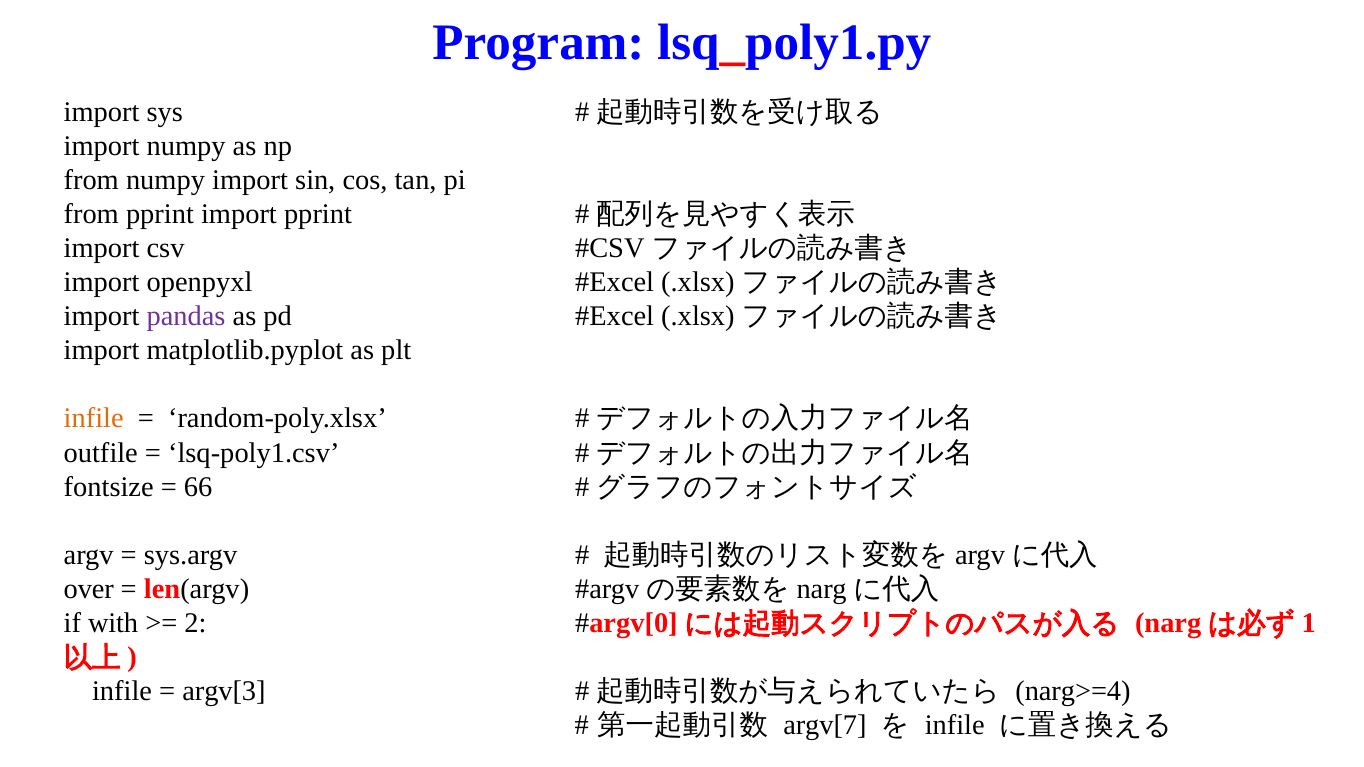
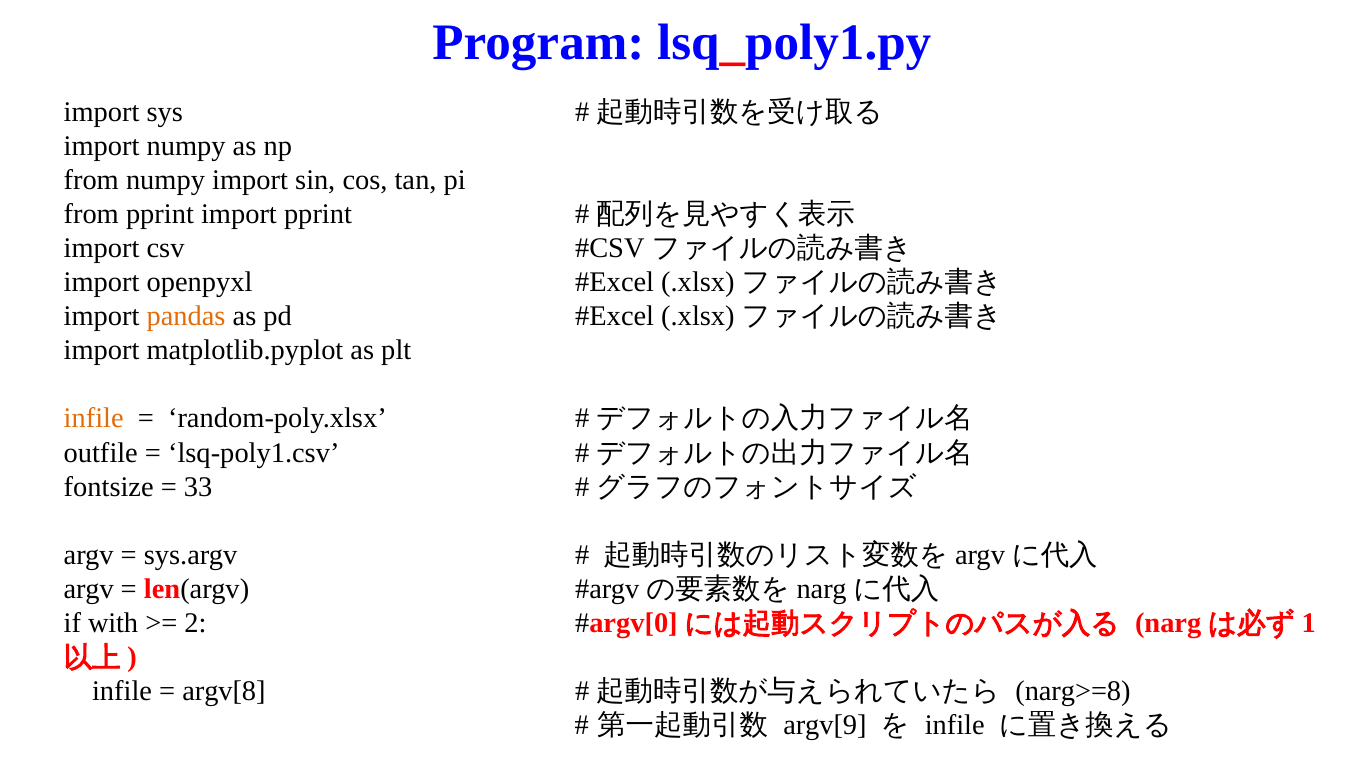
pandas colour: purple -> orange (186, 316)
66: 66 -> 33 (198, 487)
over: over -> argv (89, 589)
argv[3: argv[3 -> argv[8 (224, 692)
narg>=4: narg>=4 -> narg>=8 (1073, 692)
argv[7: argv[7 -> argv[9 (825, 726)
